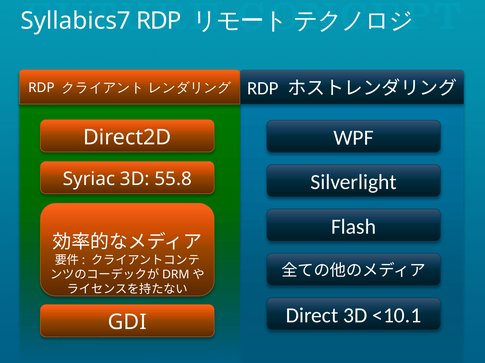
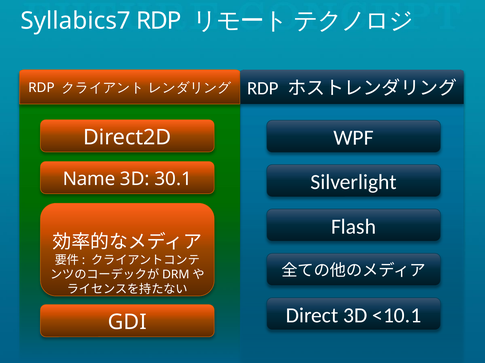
Syriac: Syriac -> Name (89, 179)
55.8: 55.8 -> 30.1 (173, 179)
